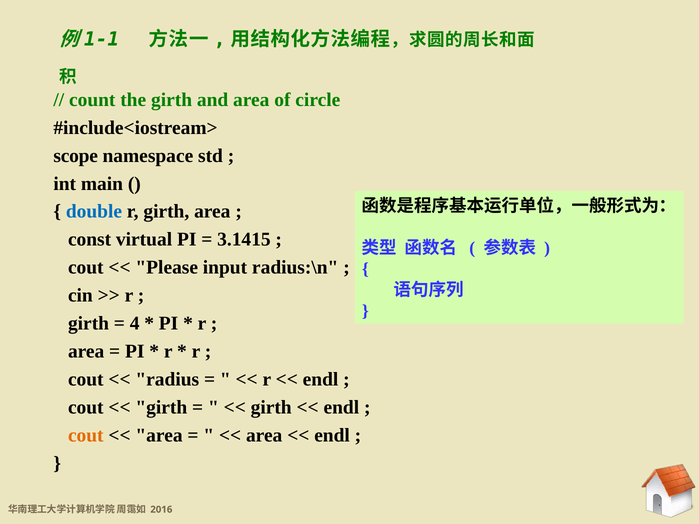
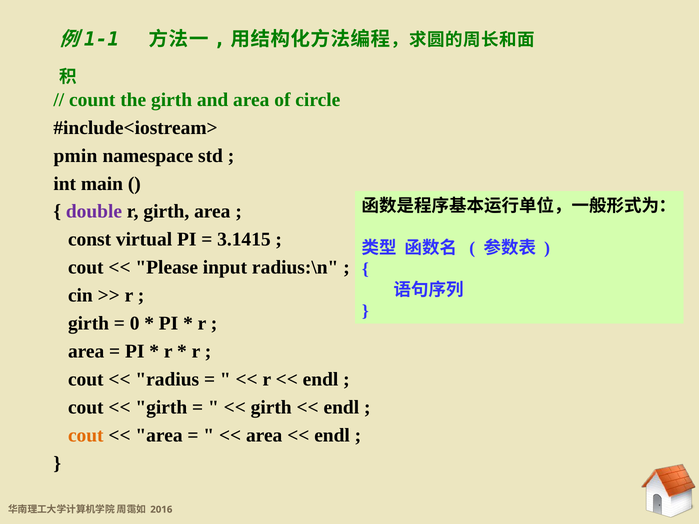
scope: scope -> pmin (75, 156)
double colour: blue -> purple (94, 212)
4: 4 -> 0 (135, 324)
